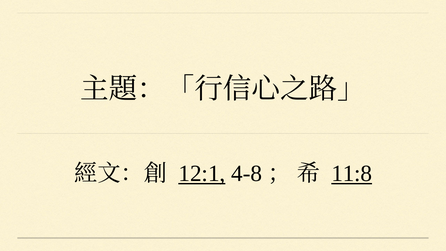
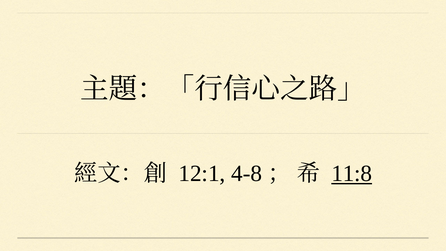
12:1 underline: present -> none (202, 174)
